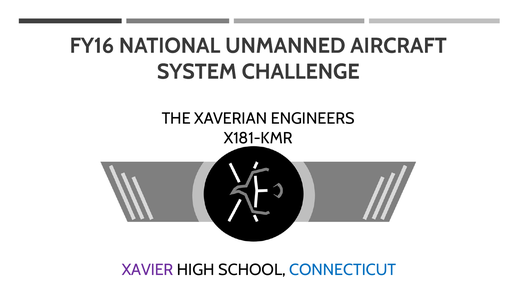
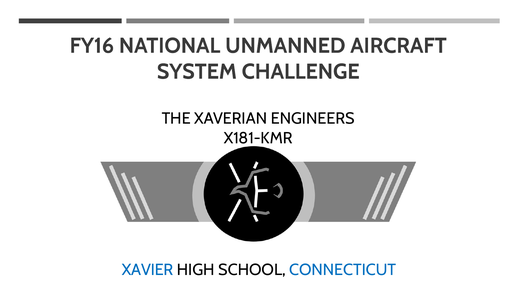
XAVIER colour: purple -> blue (148, 270)
